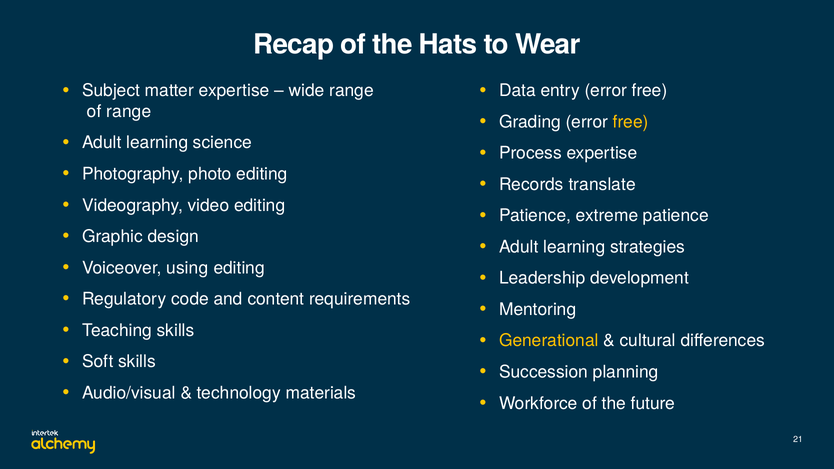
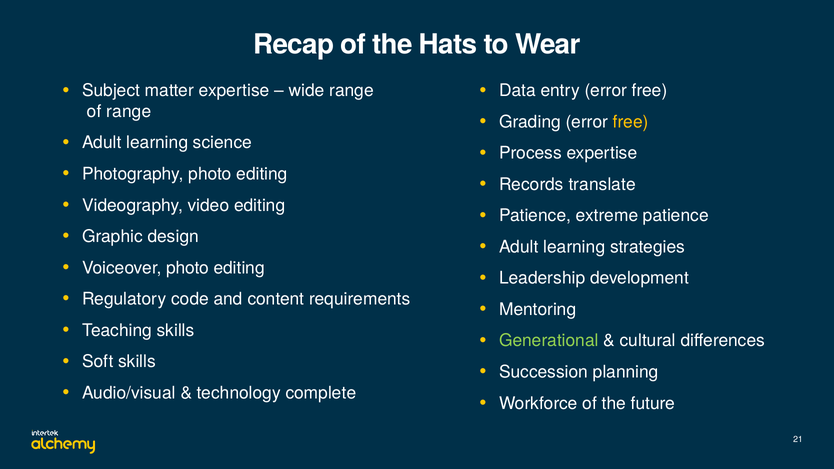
Voiceover using: using -> photo (188, 268)
Generational colour: yellow -> light green (549, 341)
materials: materials -> complete (321, 393)
